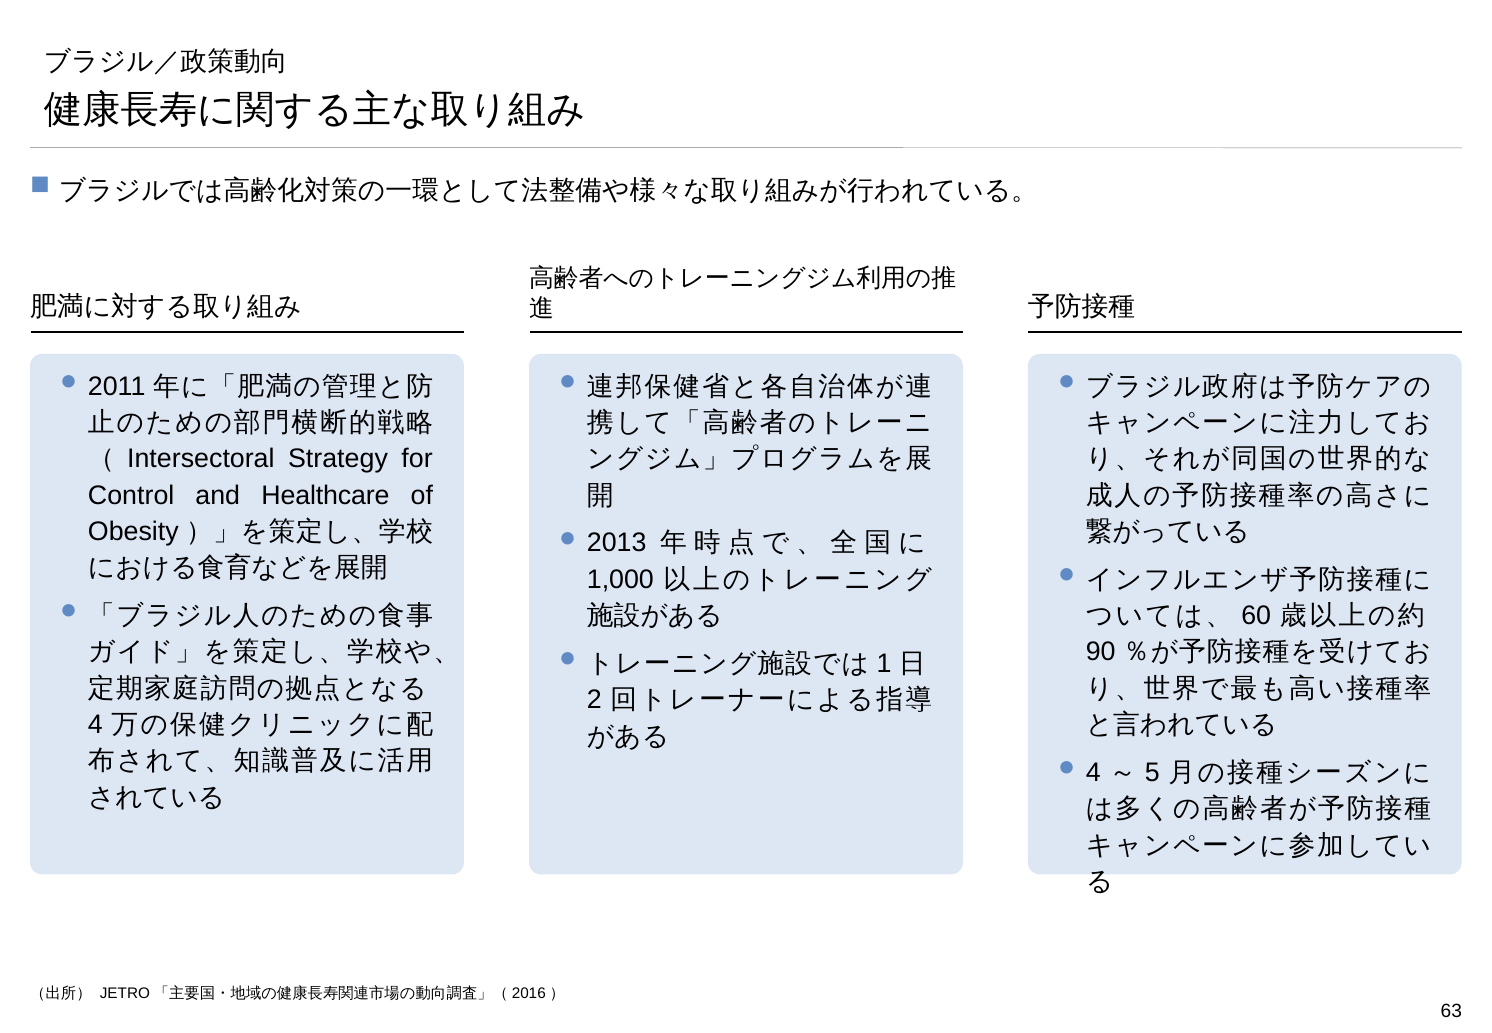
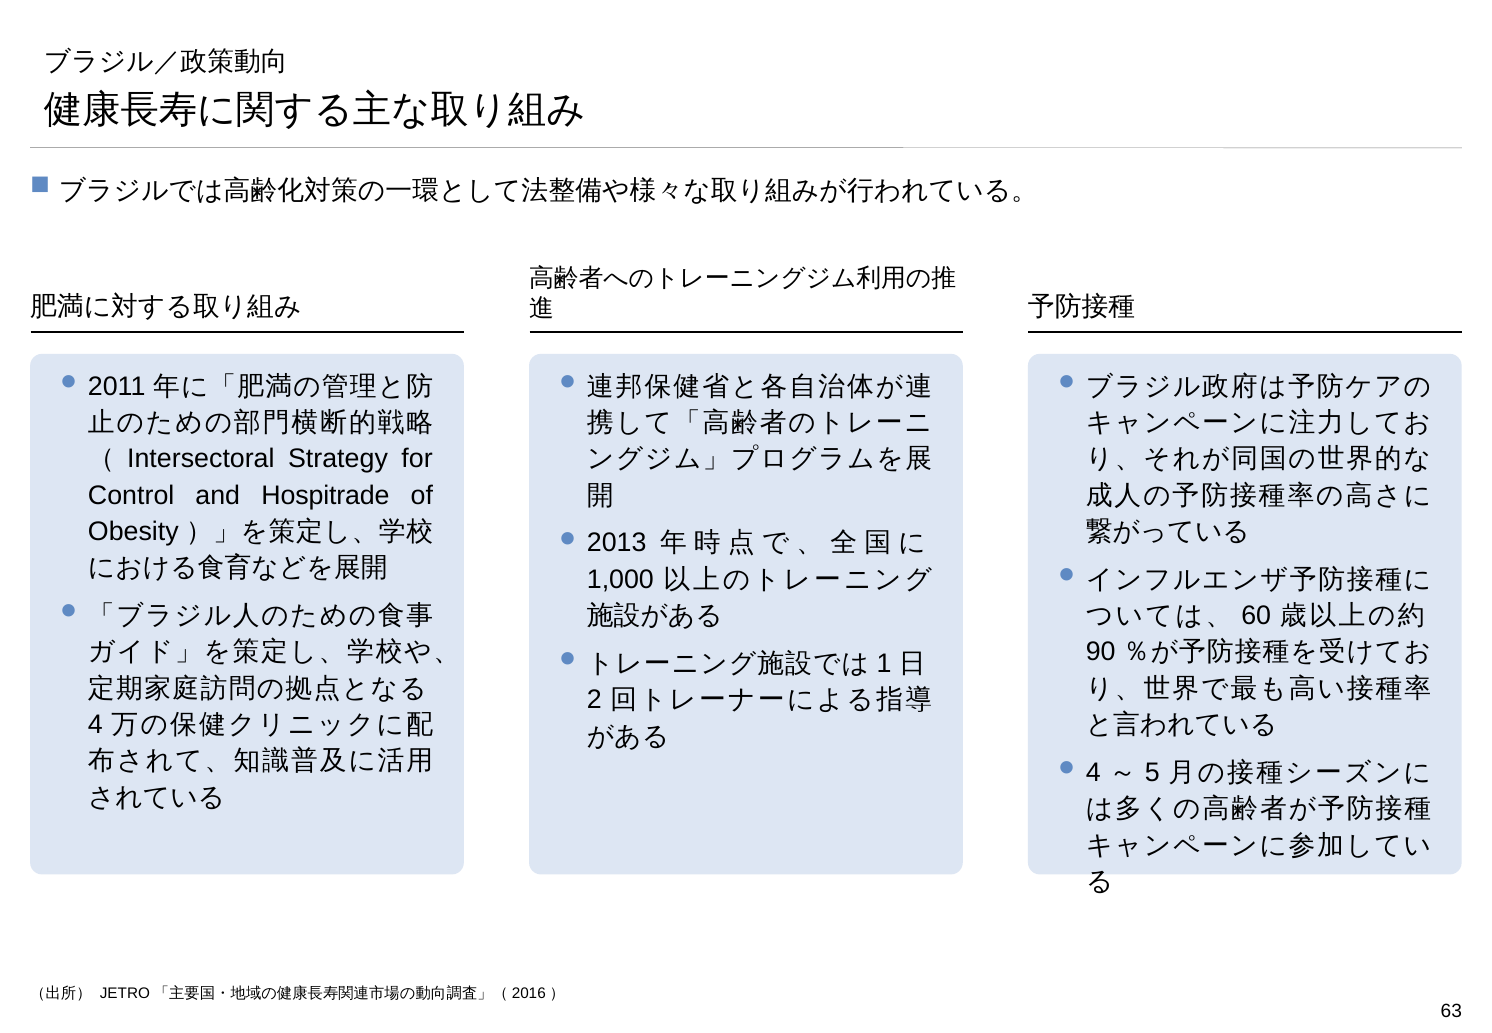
Healthcare: Healthcare -> Hospitrade (325, 495)
